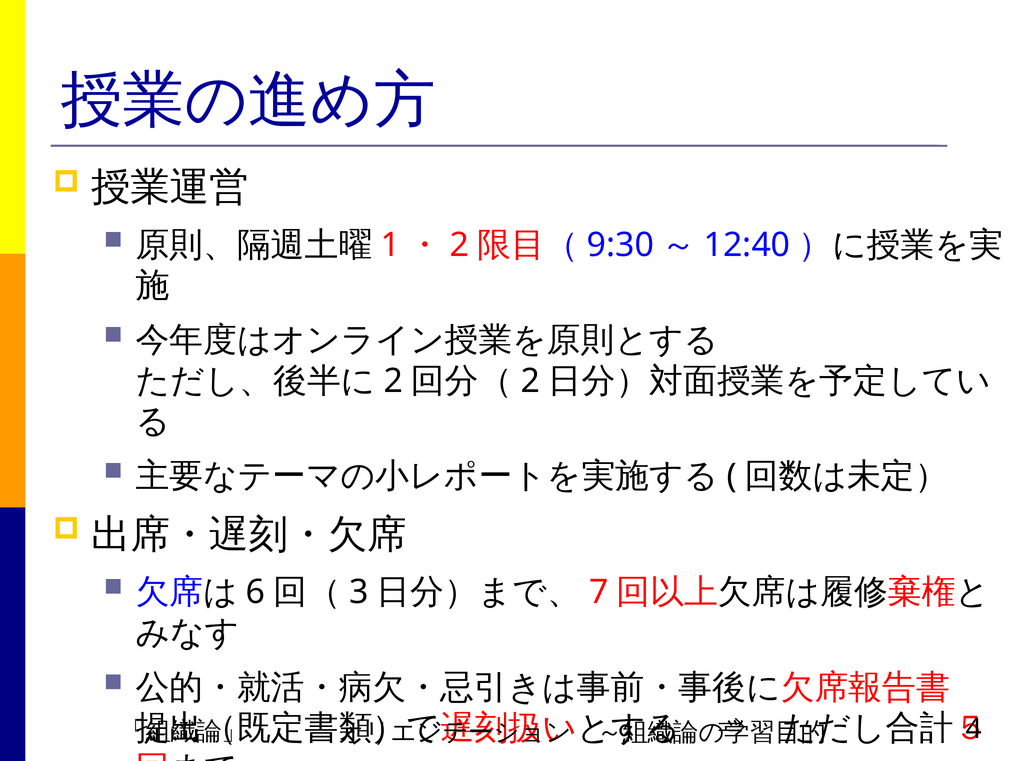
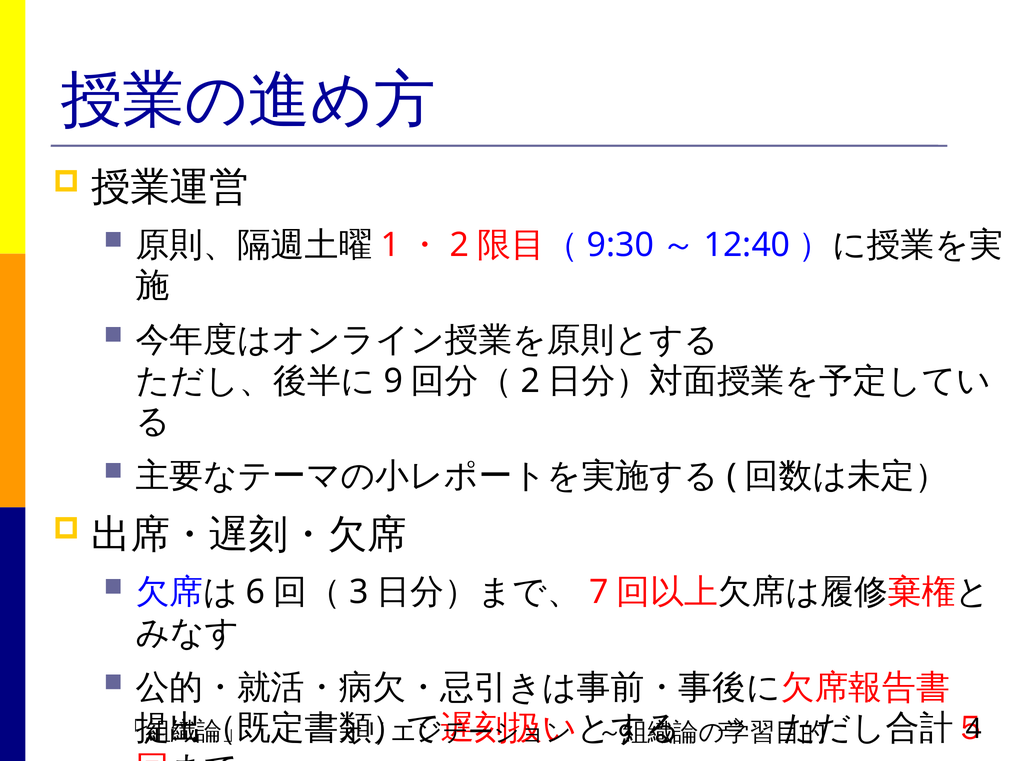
2: 2 -> 9 (393, 381)
